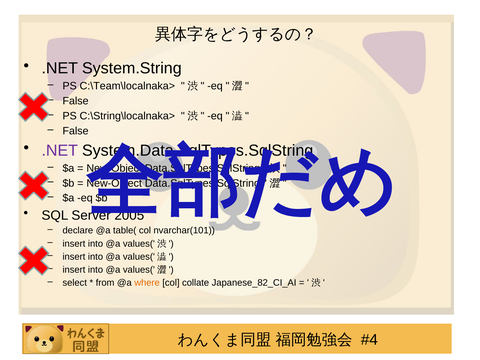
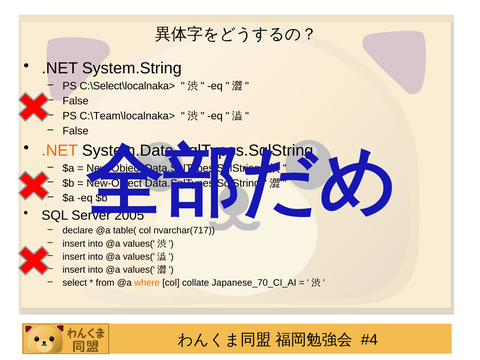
C:\Team\localnaka>: C:\Team\localnaka> -> C:\Select\localnaka> (127, 86)
C:\String\localnaka>: C:\String\localnaka> -> C:\Team\localnaka> (127, 116)
.NET colour: purple -> orange (60, 150)
nvarchar(101: nvarchar(101 -> nvarchar(717 (184, 231)
Japanese_82_CI_AI: Japanese_82_CI_AI -> Japanese_70_CI_AI (254, 283)
